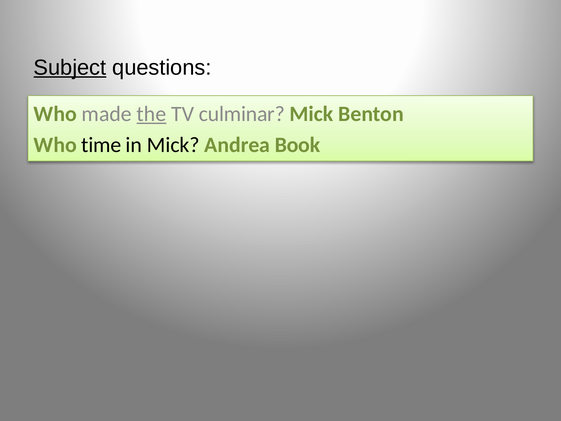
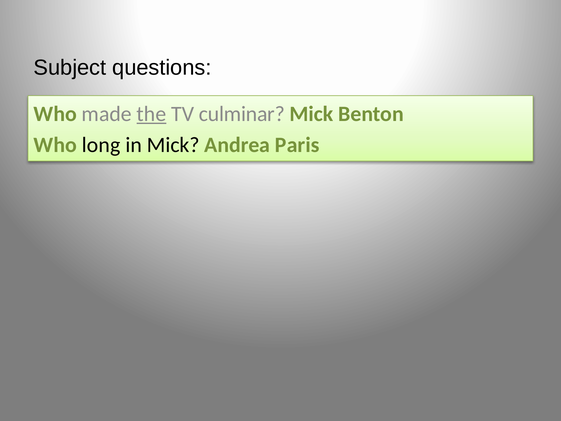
Subject underline: present -> none (70, 68)
time: time -> long (101, 145)
Book: Book -> Paris (297, 145)
